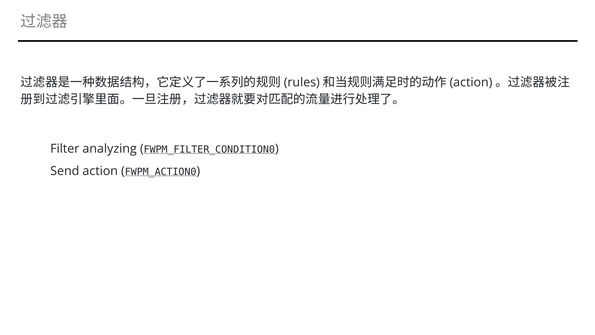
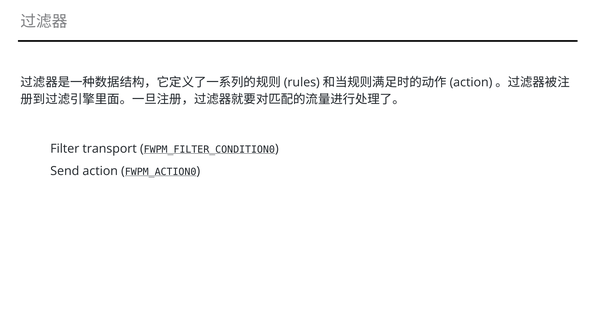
analyzing: analyzing -> transport (110, 149)
